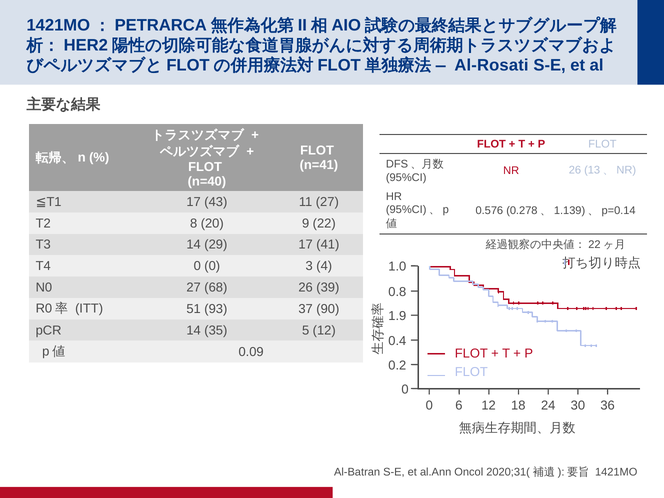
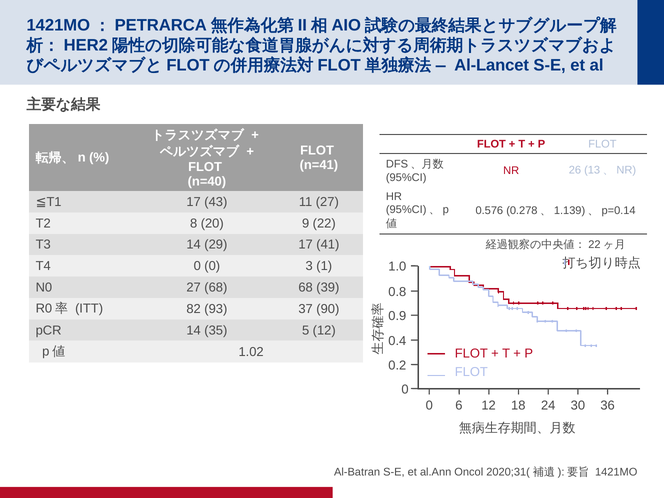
Al-Rosati: Al-Rosati -> Al-Lancet (492, 65)
4: 4 -> 1 (324, 266)
68 26: 26 -> 68 (306, 287)
51: 51 -> 82 (194, 309)
1.9: 1.9 -> 0.9 (397, 316)
0.09: 0.09 -> 1.02 (251, 352)
